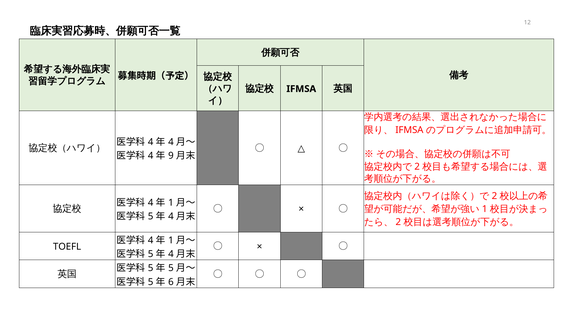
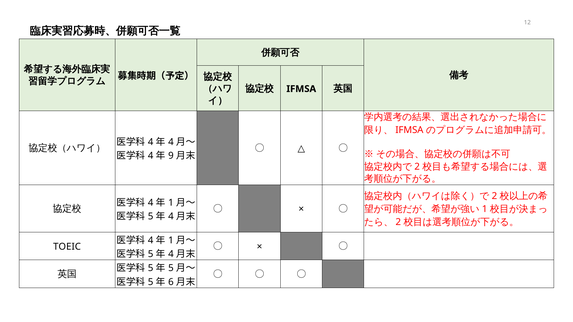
TOEFL: TOEFL -> TOEIC (67, 247)
